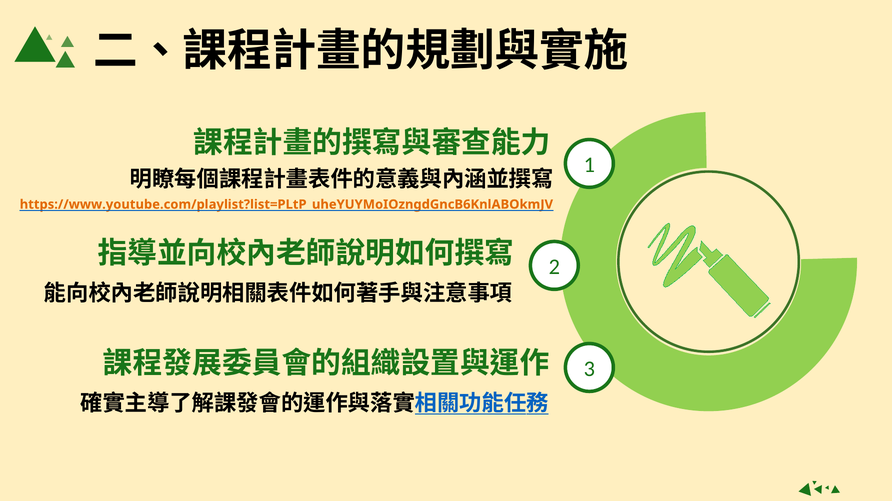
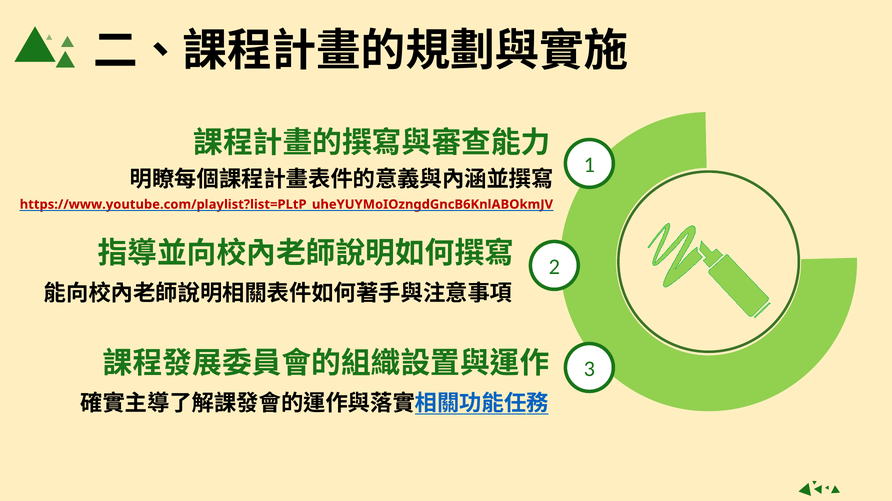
https://www.youtube.com/playlist?list=PLtP_uheYUYMoIOzngdGncB6KnlABOkmJV colour: orange -> red (286, 205)
